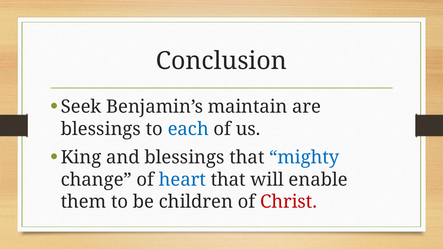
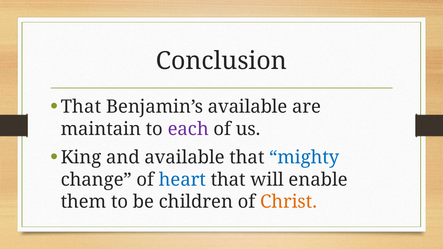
Seek: Seek -> That (81, 107)
Benjamin’s maintain: maintain -> available (248, 107)
blessings: blessings -> maintain (101, 129)
each colour: blue -> purple (188, 129)
and blessings: blessings -> available (185, 158)
Christ colour: red -> orange (289, 202)
